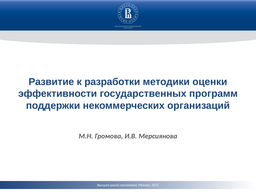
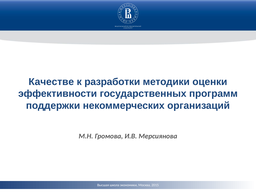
Развитие: Развитие -> Качестве (51, 82)
